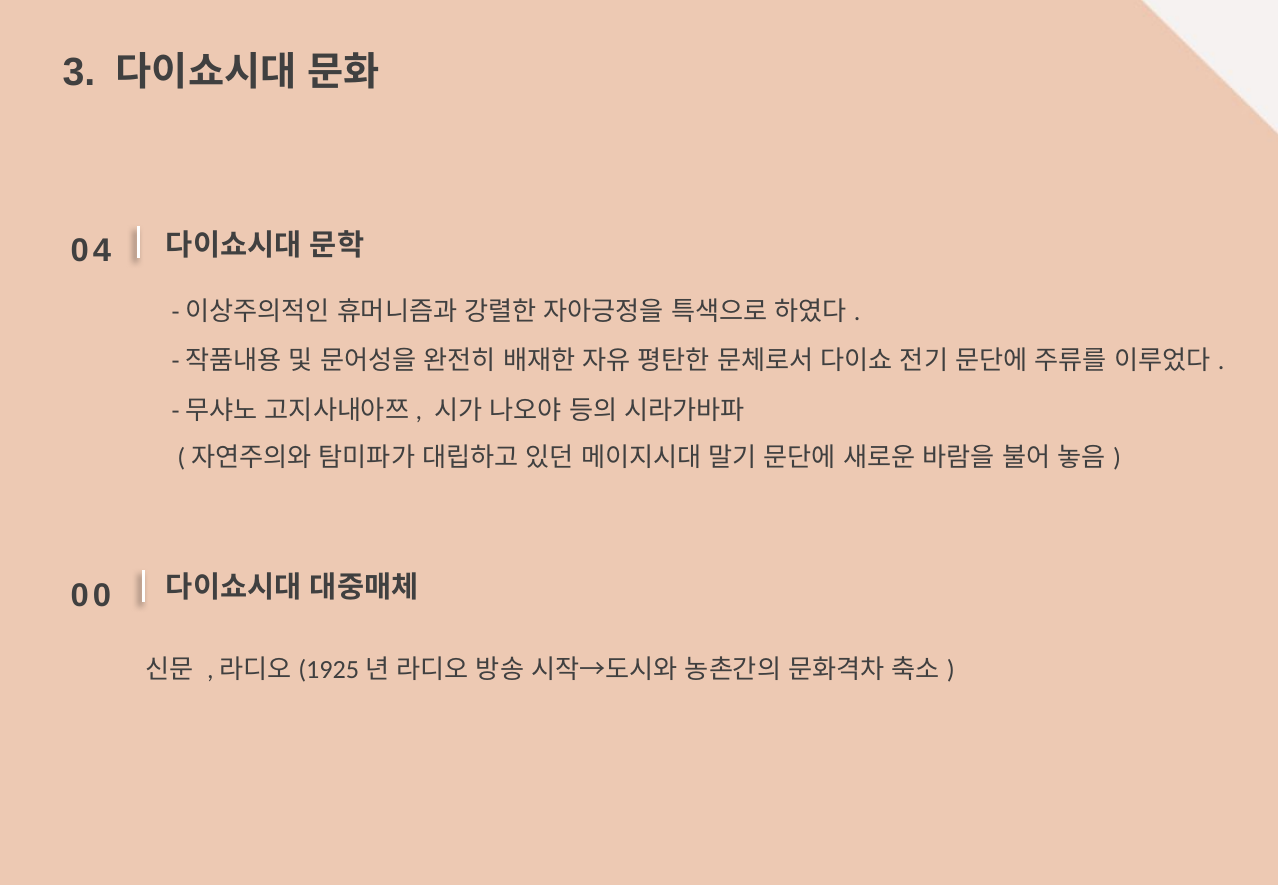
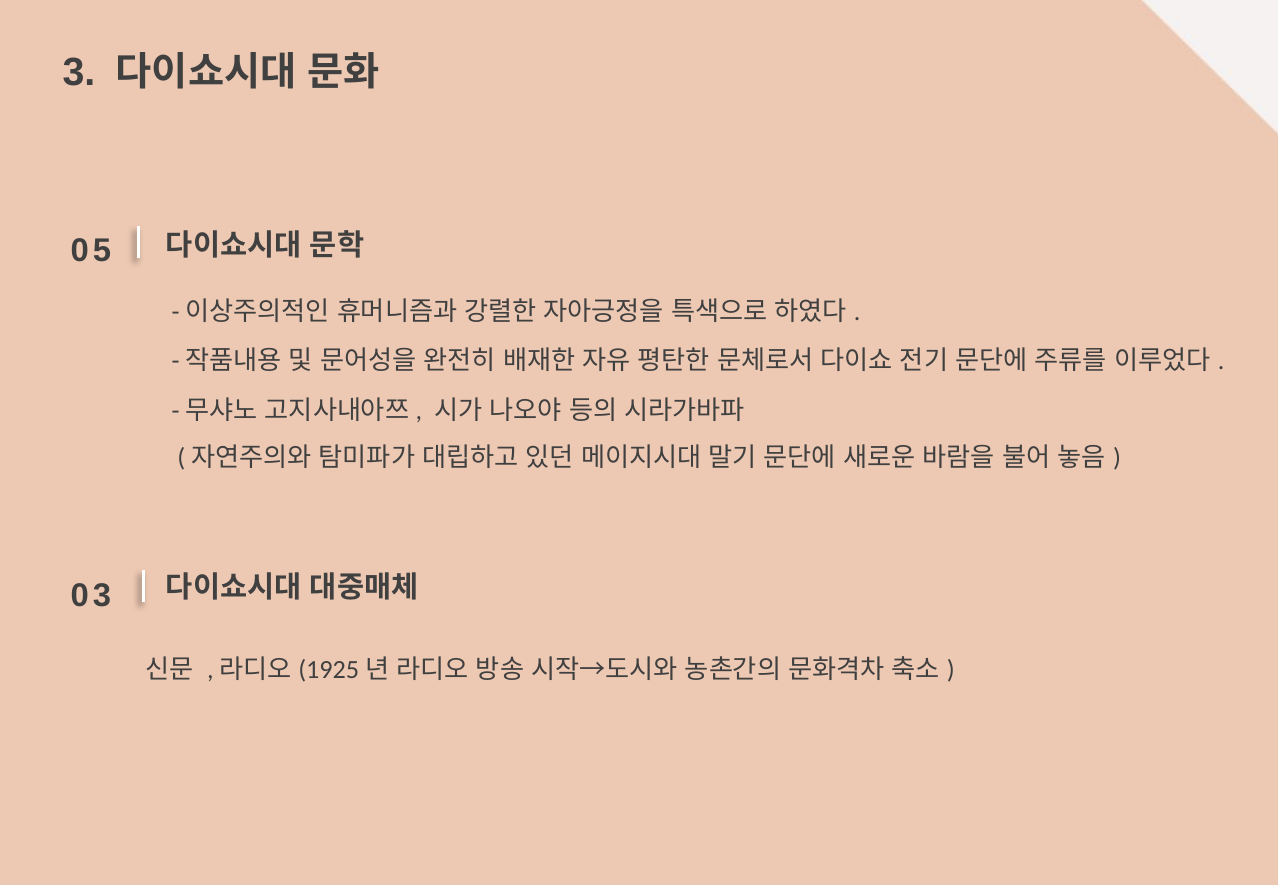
4: 4 -> 5 (102, 251)
0 0: 0 -> 3 (102, 596)
